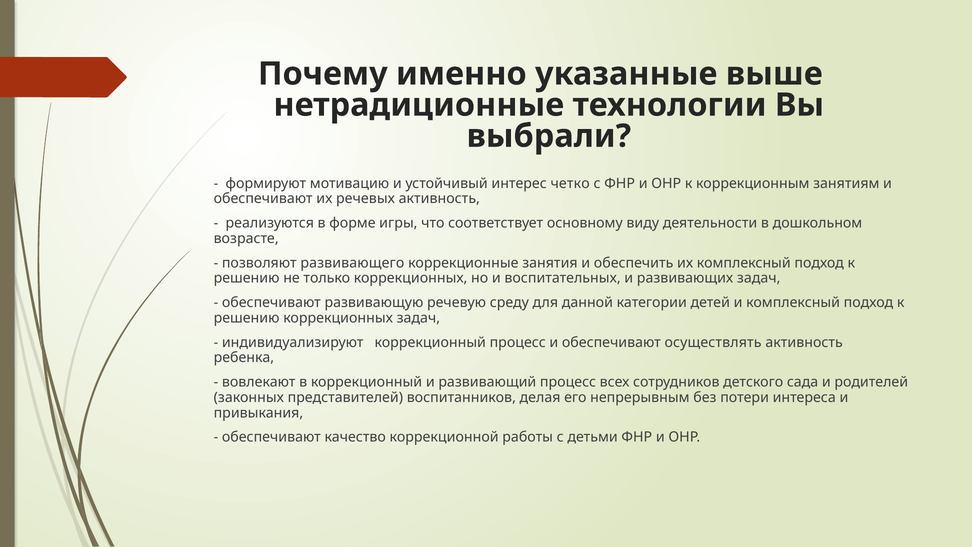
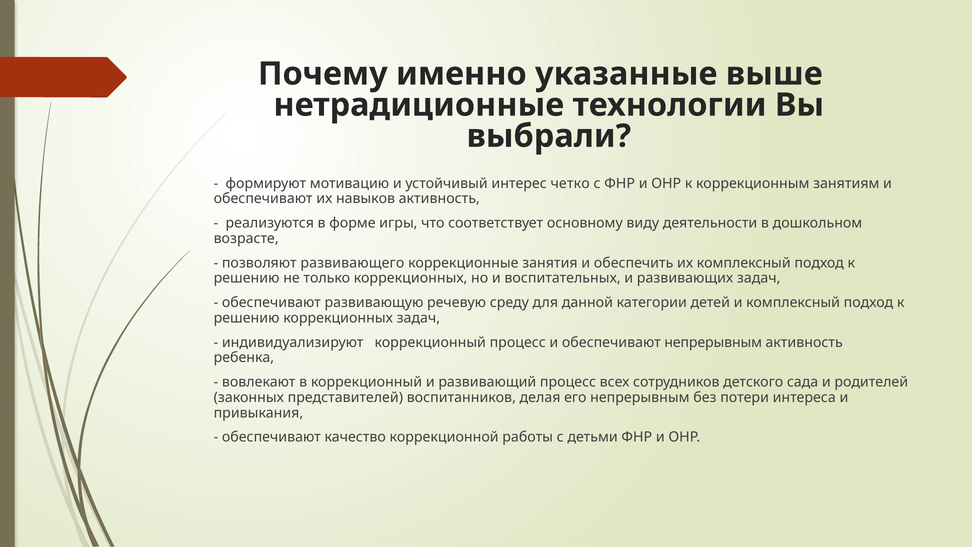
речевых: речевых -> навыков (366, 199)
обеспечивают осуществлять: осуществлять -> непрерывным (713, 342)
